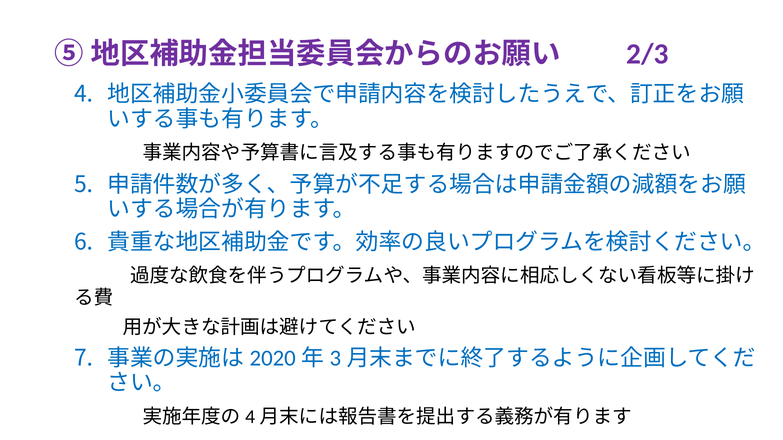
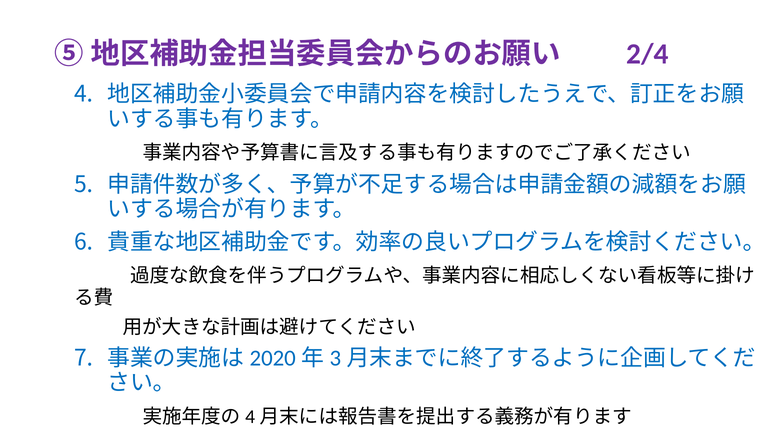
2/3: 2/3 -> 2/4 (648, 54)
